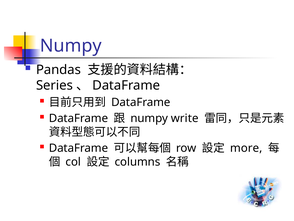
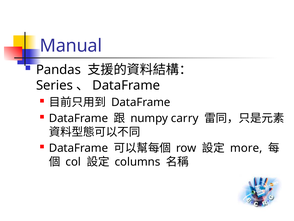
Numpy: Numpy -> Manual (71, 46)
write: write -> carry (185, 118)
